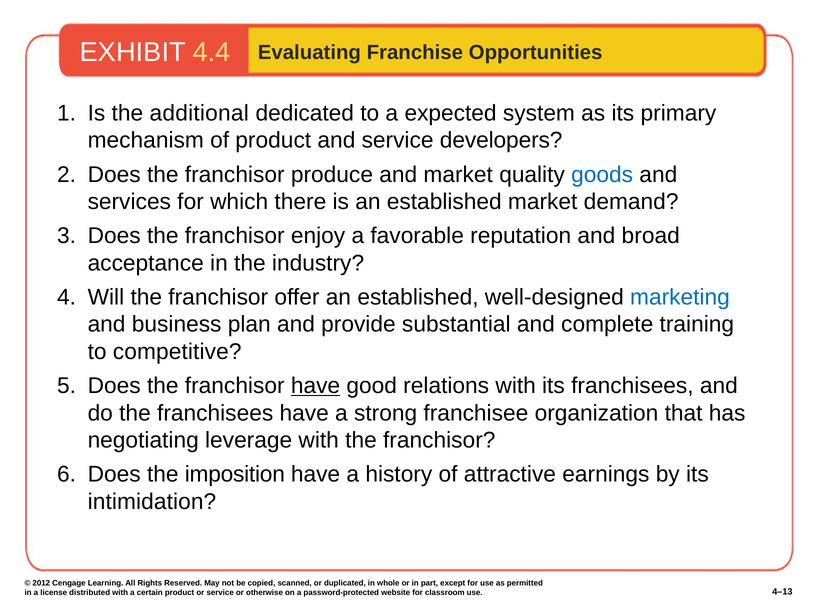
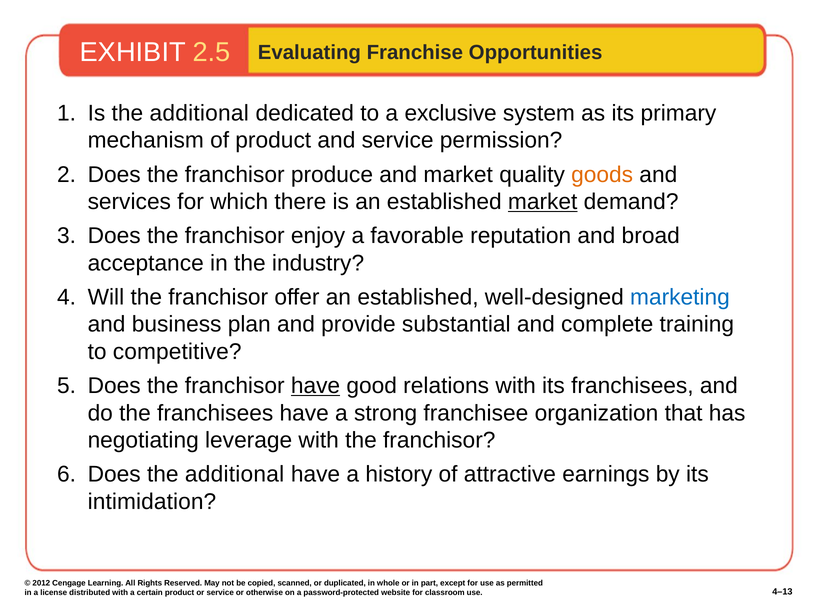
4.4: 4.4 -> 2.5 (212, 52)
expected: expected -> exclusive (451, 113)
developers: developers -> permission (501, 140)
goods colour: blue -> orange (602, 174)
market underline: none -> present (543, 202)
Does the imposition: imposition -> additional (235, 474)
